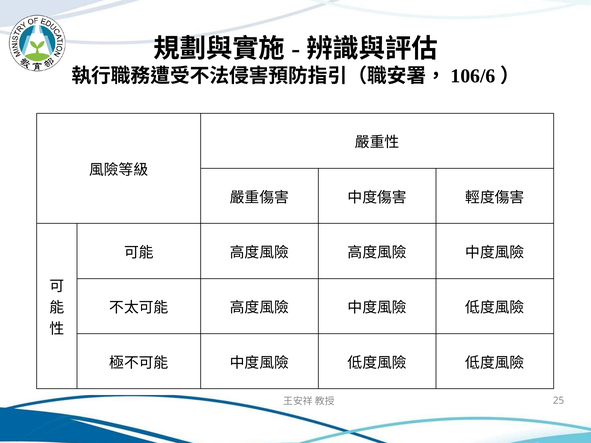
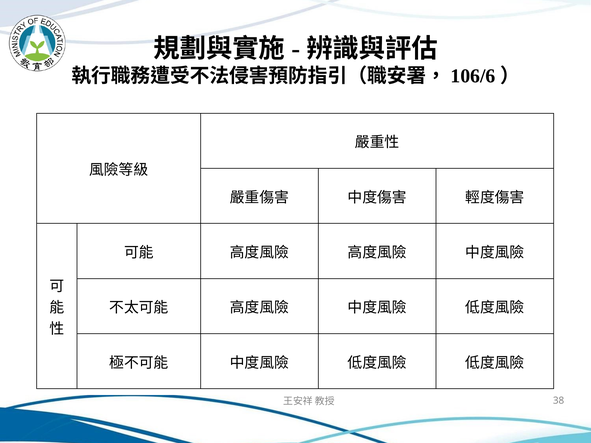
25: 25 -> 38 (559, 401)
